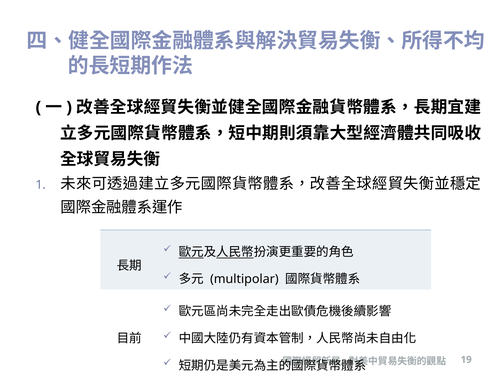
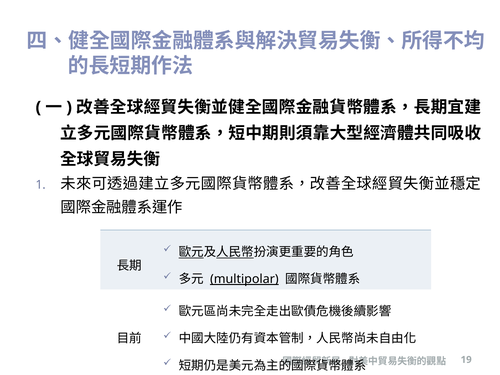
multipolar underline: none -> present (244, 279)
